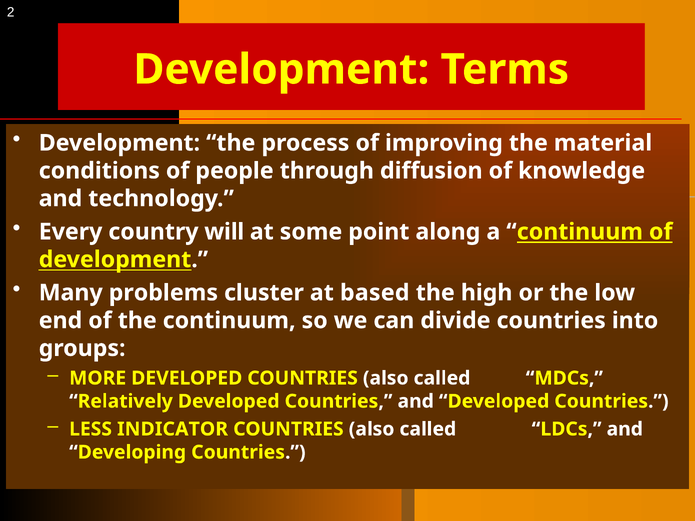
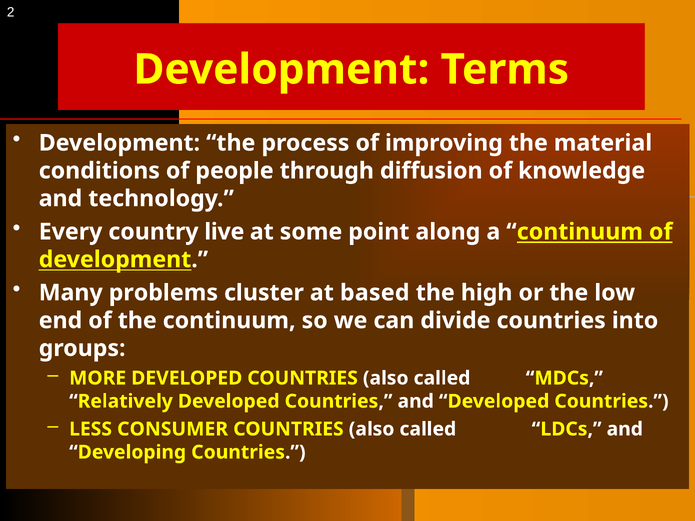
will: will -> live (224, 232)
INDICATOR: INDICATOR -> CONSUMER (173, 429)
